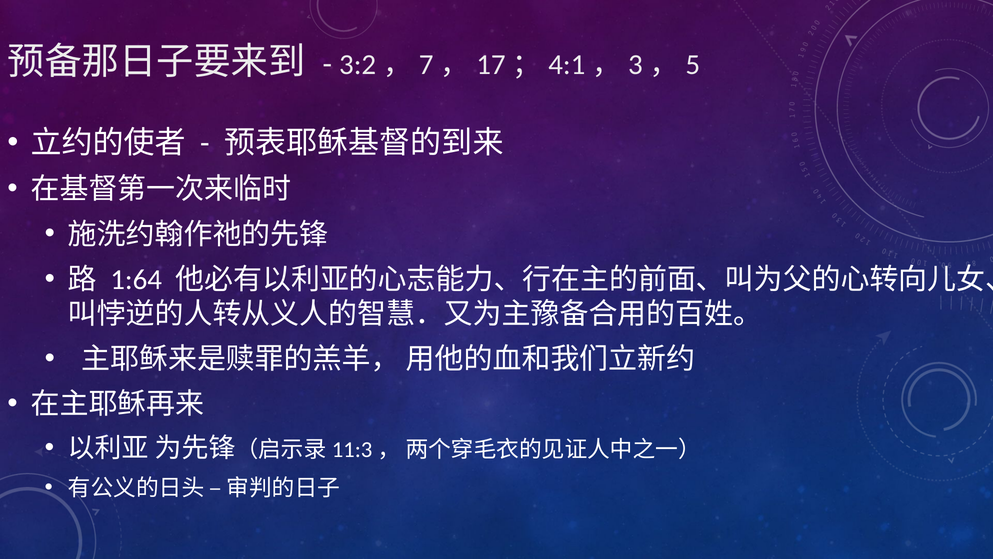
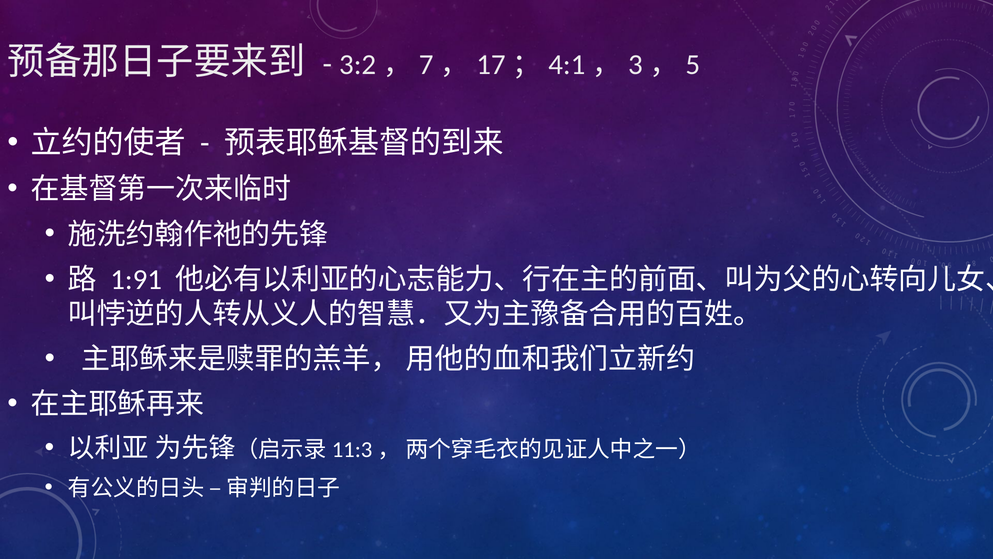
1:64: 1:64 -> 1:91 (136, 279)
